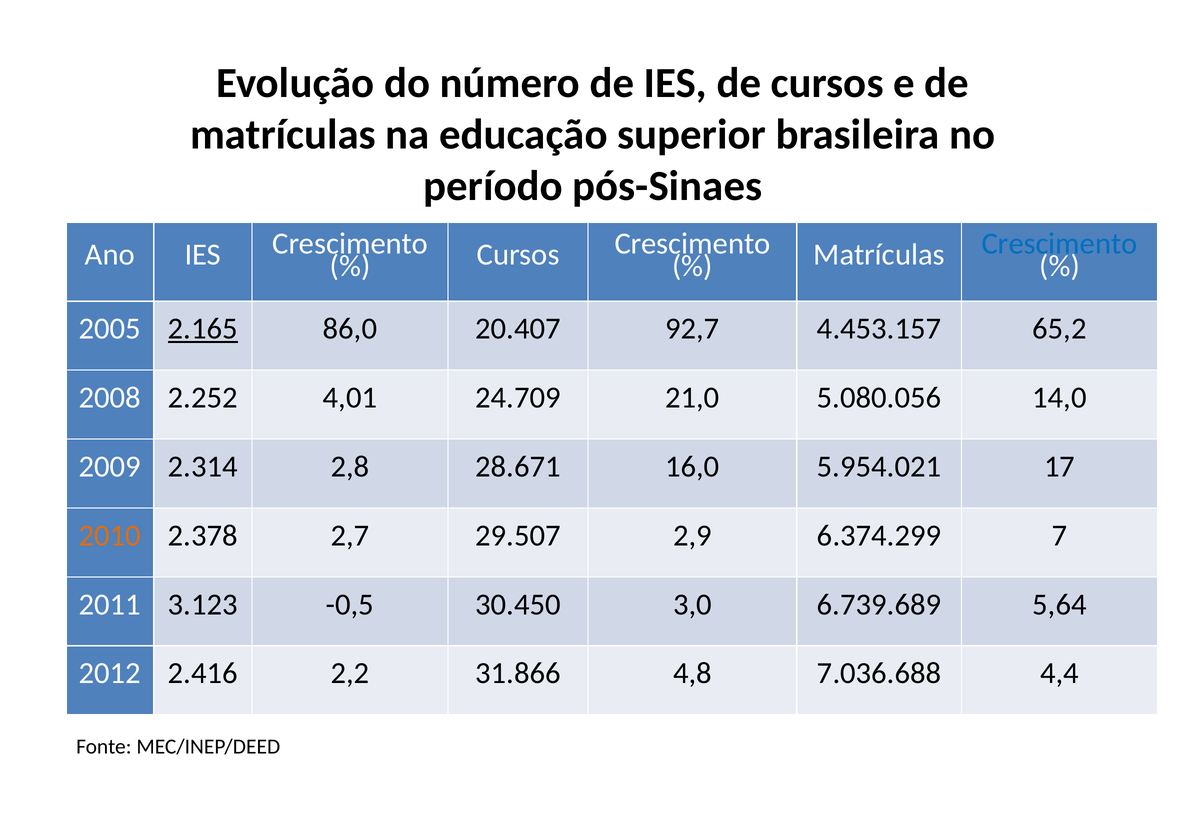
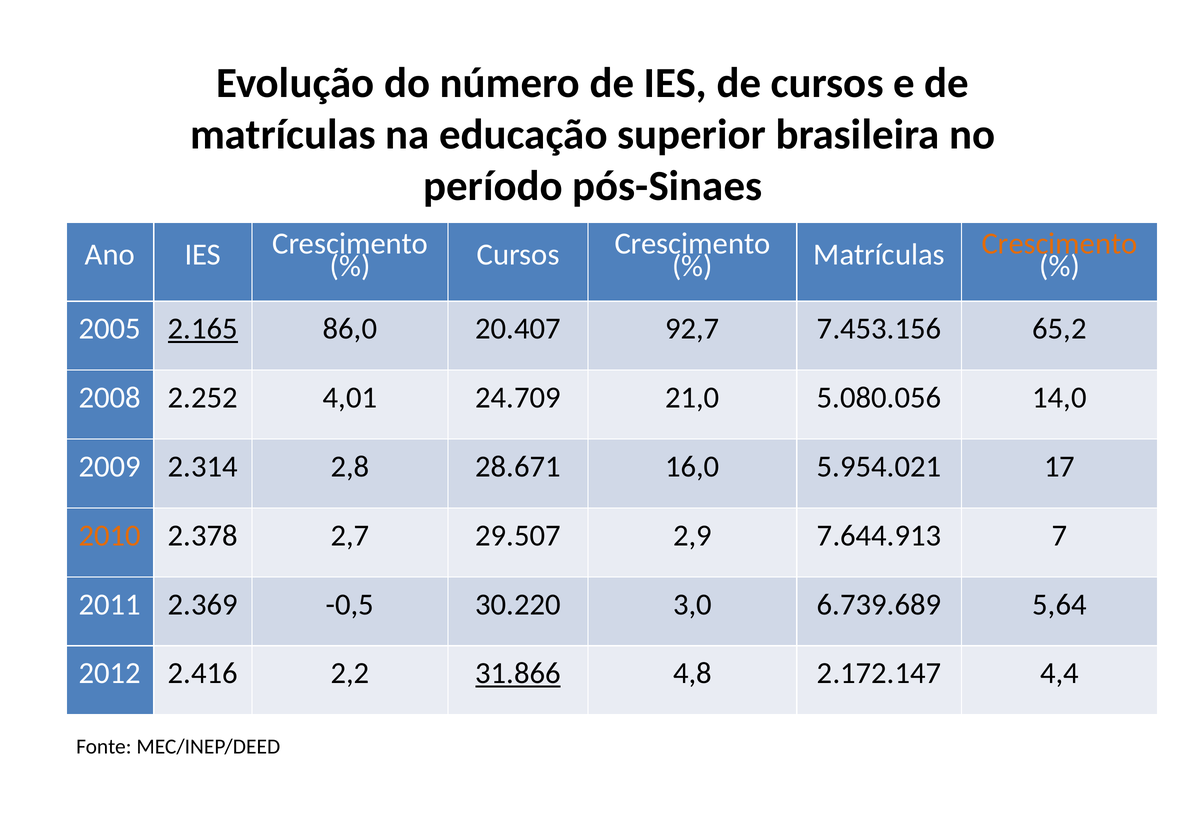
Crescimento colour: blue -> orange (1060, 243)
4.453.157: 4.453.157 -> 7.453.156 (879, 329)
6.374.299: 6.374.299 -> 7.644.913 (879, 536)
3.123: 3.123 -> 2.369 (203, 605)
30.450: 30.450 -> 30.220 (518, 605)
31.866 underline: none -> present (518, 674)
7.036.688: 7.036.688 -> 2.172.147 (879, 674)
